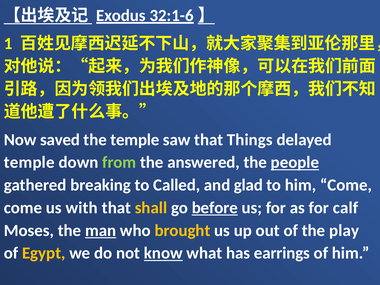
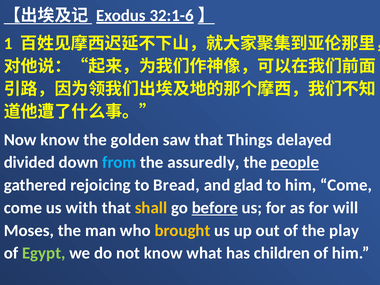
Now saved: saved -> know (60, 140)
the temple: temple -> golden (135, 140)
temple: temple -> divided (29, 162)
from colour: light green -> light blue (119, 162)
answered: answered -> assuredly (203, 162)
breaking: breaking -> rejoicing (101, 185)
Called: Called -> Bread (177, 185)
calf: calf -> will (346, 208)
man underline: present -> none (101, 230)
Egypt colour: yellow -> light green (44, 253)
know underline: present -> none (163, 253)
earrings: earrings -> children (282, 253)
